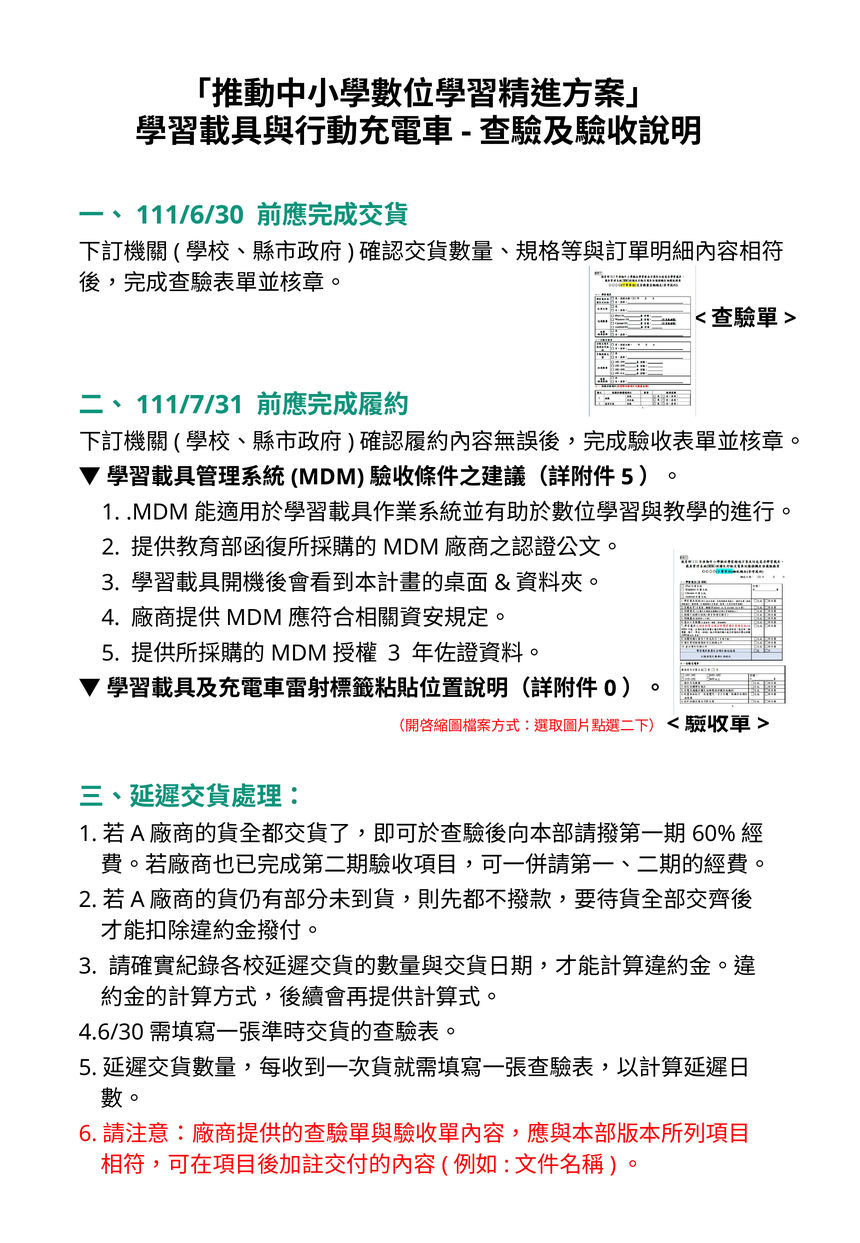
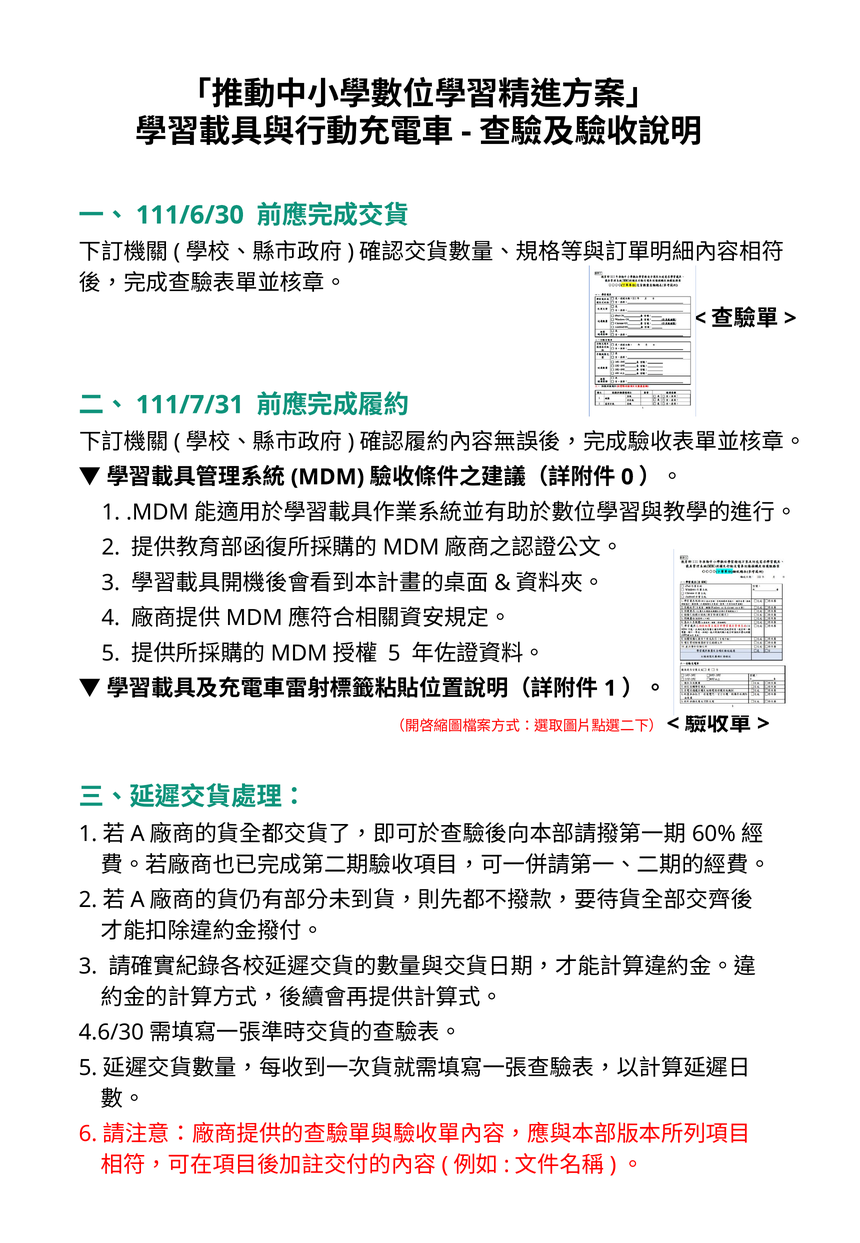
5: 5 -> 0 (627, 477)
3: 3 -> 5 (394, 653)
0: 0 -> 1 (610, 688)
